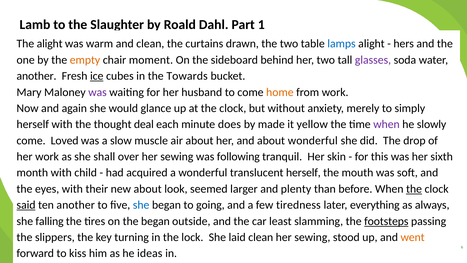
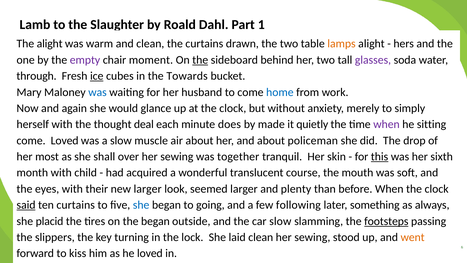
lamps colour: blue -> orange (341, 44)
empty colour: orange -> purple (85, 60)
the underline: none -> present (200, 60)
another: another -> through (37, 76)
was colour: purple -> blue (98, 92)
home colour: orange -> blue (280, 92)
yellow: yellow -> quietly (312, 124)
slowly: slowly -> sitting (432, 124)
about wonderful: wonderful -> policeman (313, 140)
her work: work -> most (47, 156)
following: following -> together (238, 156)
this underline: none -> present (380, 156)
translucent herself: herself -> course (303, 173)
new about: about -> larger (148, 189)
the underline: present -> none (414, 189)
ten another: another -> curtains (76, 205)
tiredness: tiredness -> following (298, 205)
everything: everything -> something (375, 205)
falling: falling -> placid (50, 221)
car least: least -> slow (280, 221)
he ideas: ideas -> loved (150, 253)
